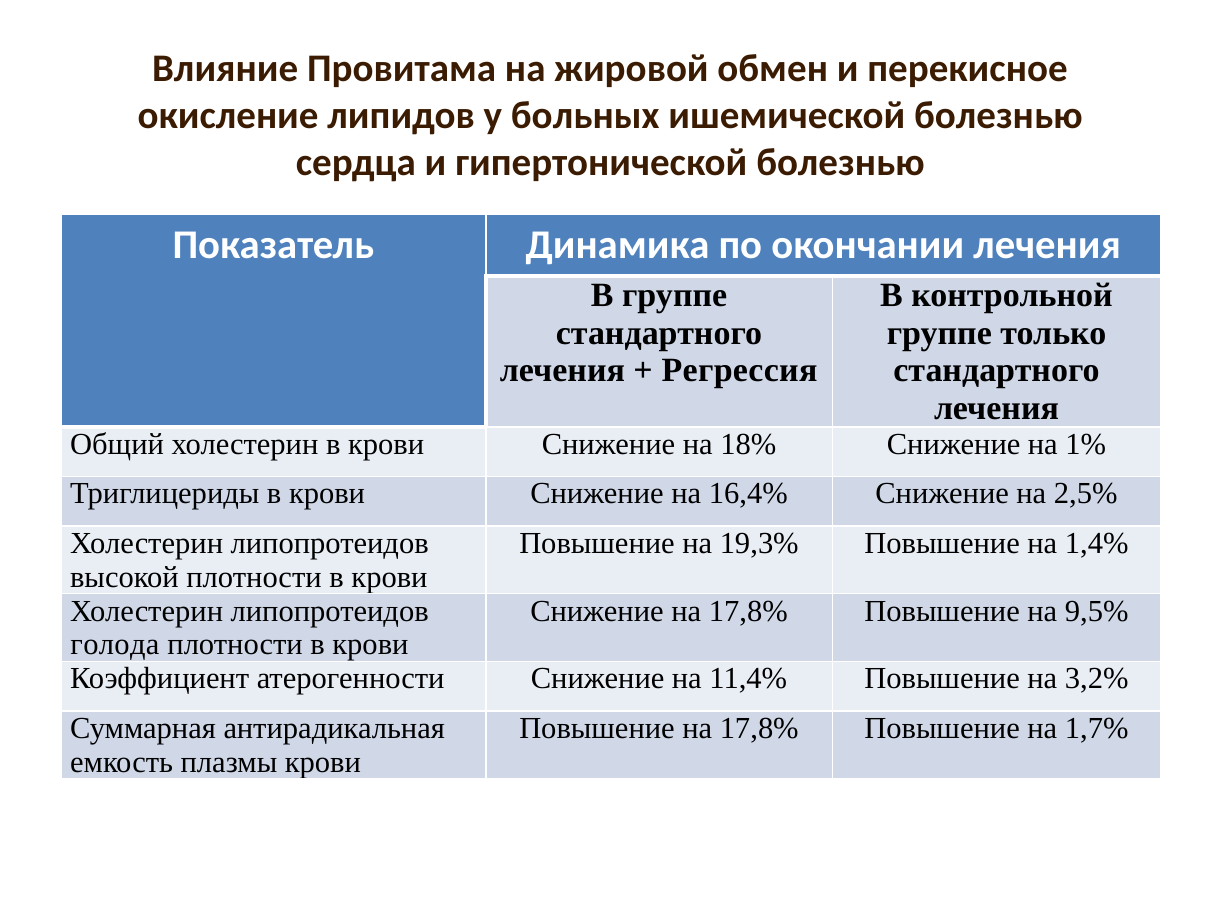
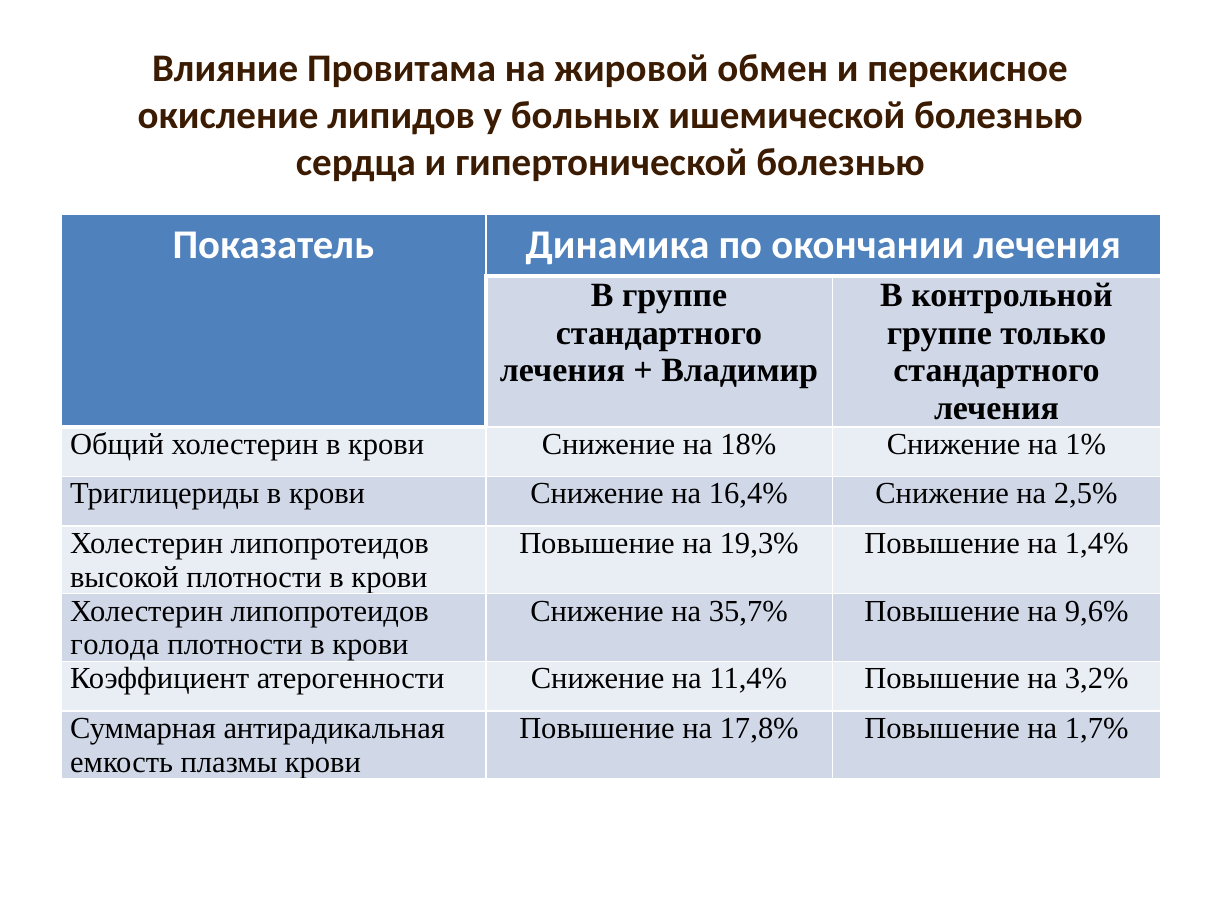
Регрессия: Регрессия -> Владимир (740, 370)
Снижение на 17,8%: 17,8% -> 35,7% (748, 611)
9,5%: 9,5% -> 9,6% (1097, 611)
